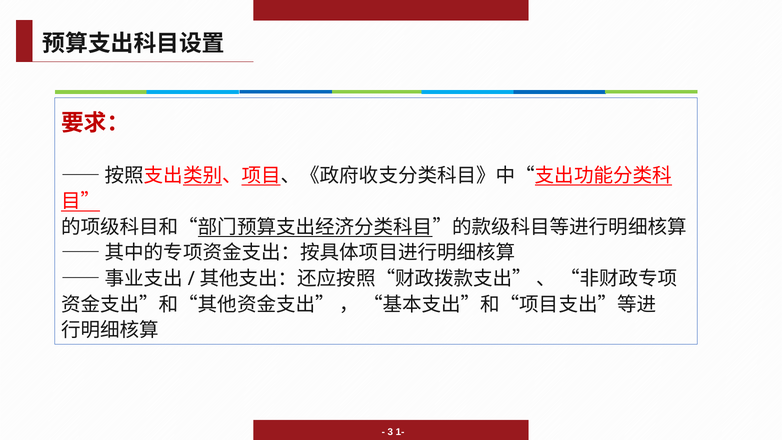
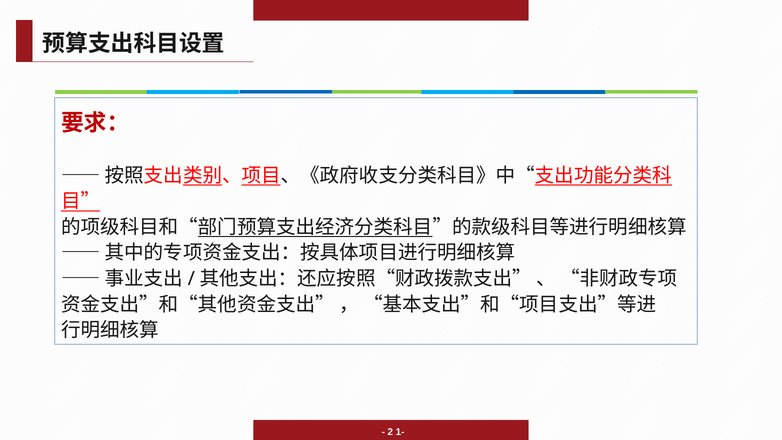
3: 3 -> 2 (390, 432)
